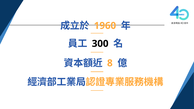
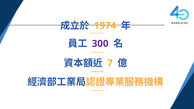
1960: 1960 -> 1974 (105, 26)
300 colour: black -> purple (100, 44)
8: 8 -> 7 (110, 63)
